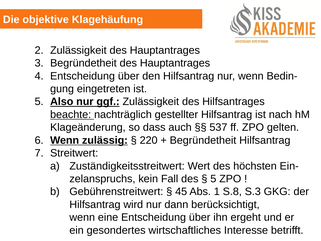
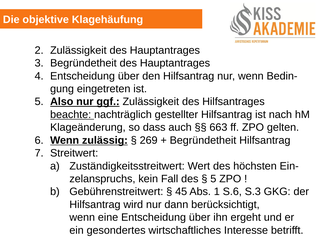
537: 537 -> 663 (218, 127)
220: 220 -> 269 (149, 140)
S.8: S.8 -> S.6 (232, 191)
